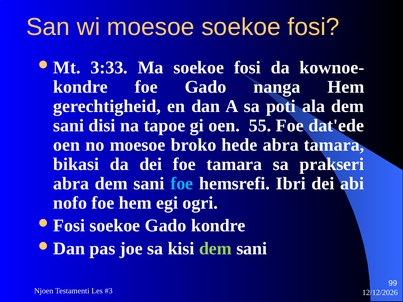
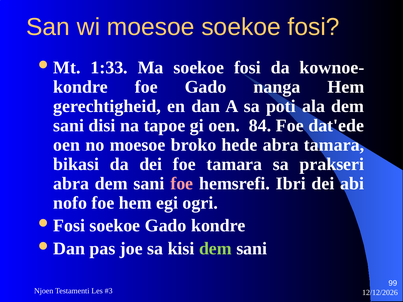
3:33: 3:33 -> 1:33 (109, 68)
55: 55 -> 84 (260, 126)
foe colour: light blue -> pink (182, 184)
